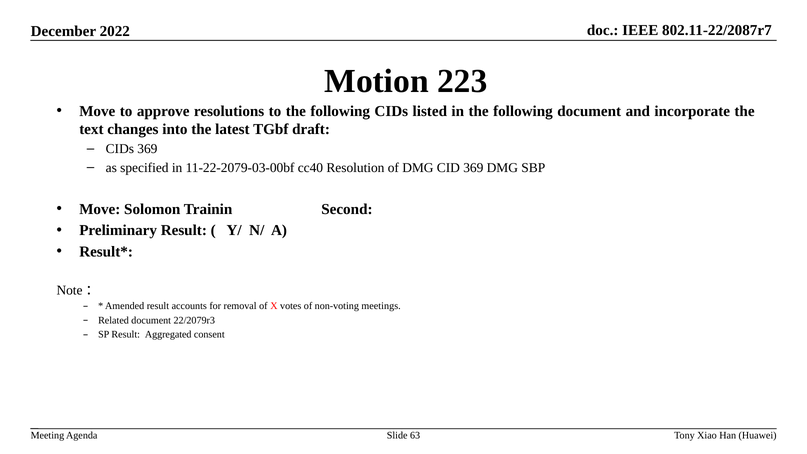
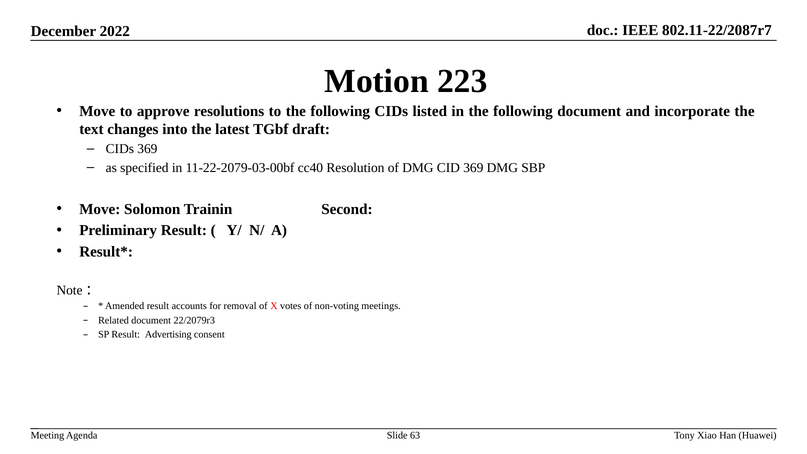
Aggregated: Aggregated -> Advertising (168, 334)
